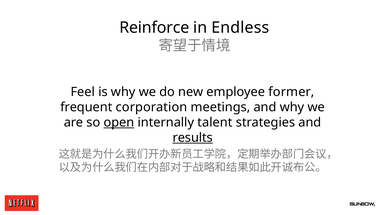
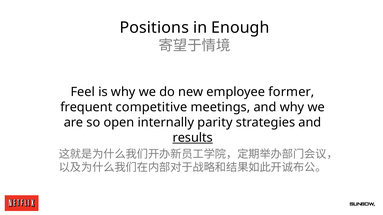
Reinforce: Reinforce -> Positions (154, 28)
Endless: Endless -> Enough (240, 28)
corporation: corporation -> competitive (151, 107)
open underline: present -> none (119, 123)
talent: talent -> parity (215, 123)
